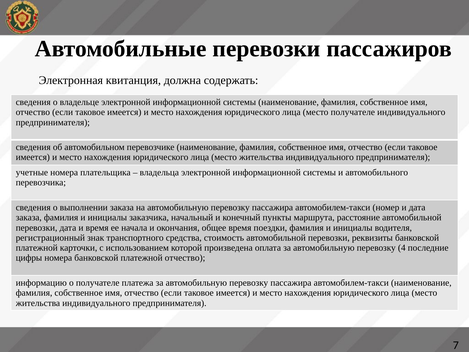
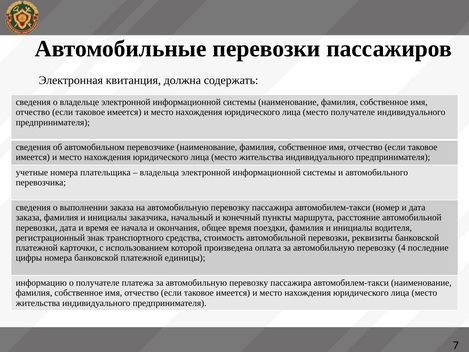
платежной отчество: отчество -> единицы (185, 258)
